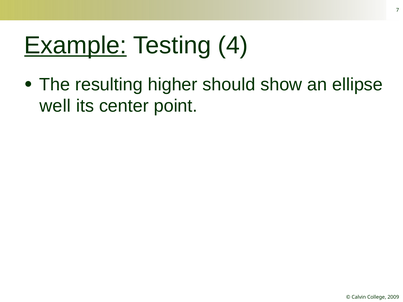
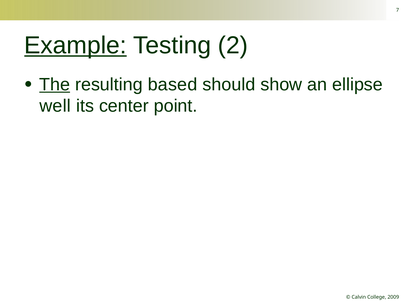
4: 4 -> 2 (233, 45)
The underline: none -> present (55, 85)
higher: higher -> based (173, 85)
